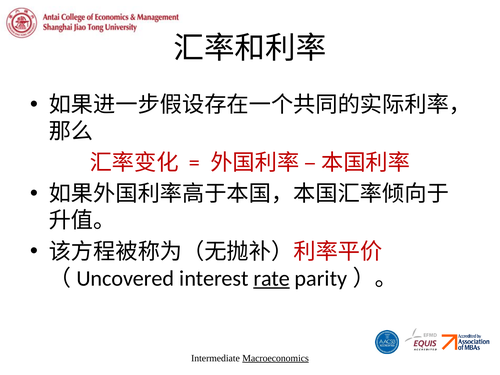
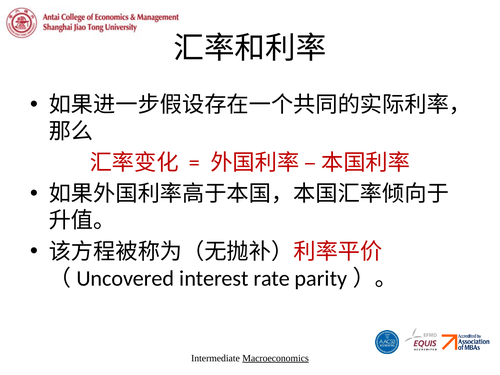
rate underline: present -> none (272, 278)
